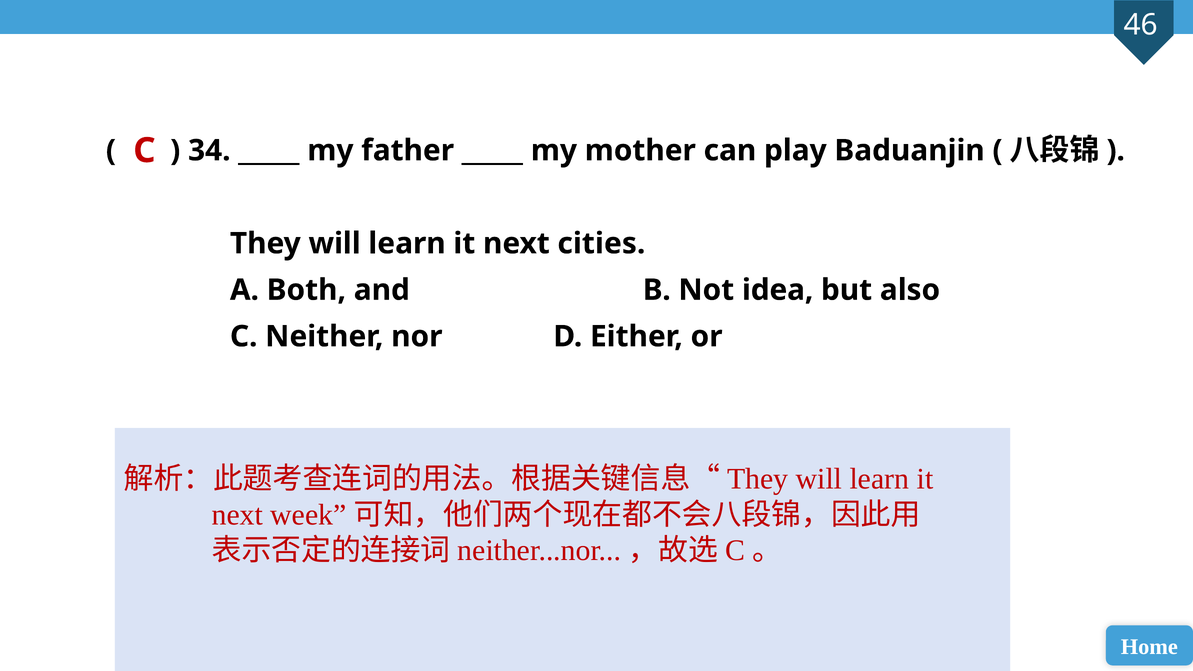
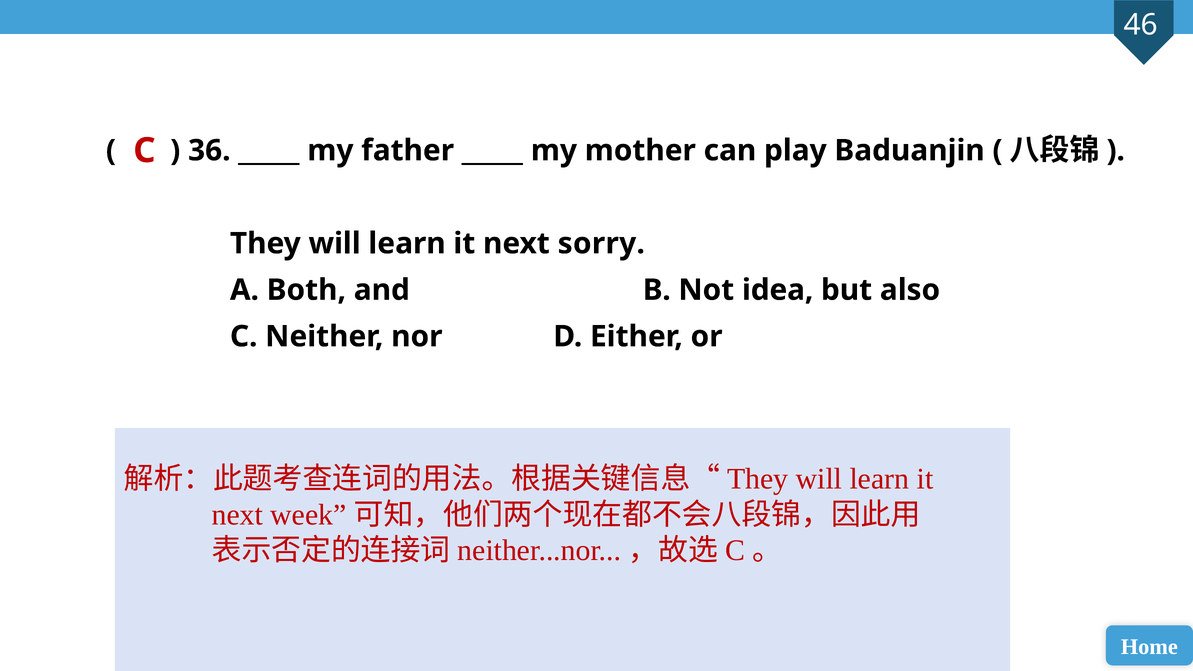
34: 34 -> 36 (209, 151)
cities: cities -> sorry (601, 244)
